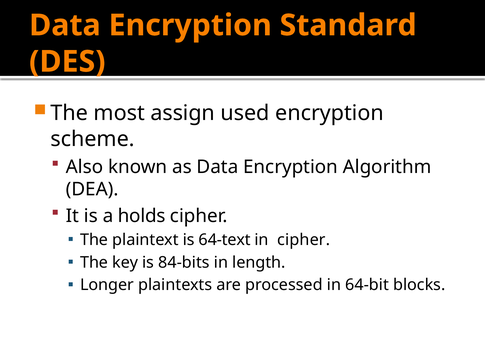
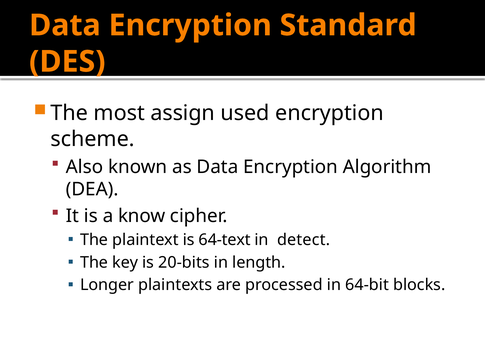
holds: holds -> know (142, 216)
in cipher: cipher -> detect (304, 240)
84-bits: 84-bits -> 20-bits (184, 263)
